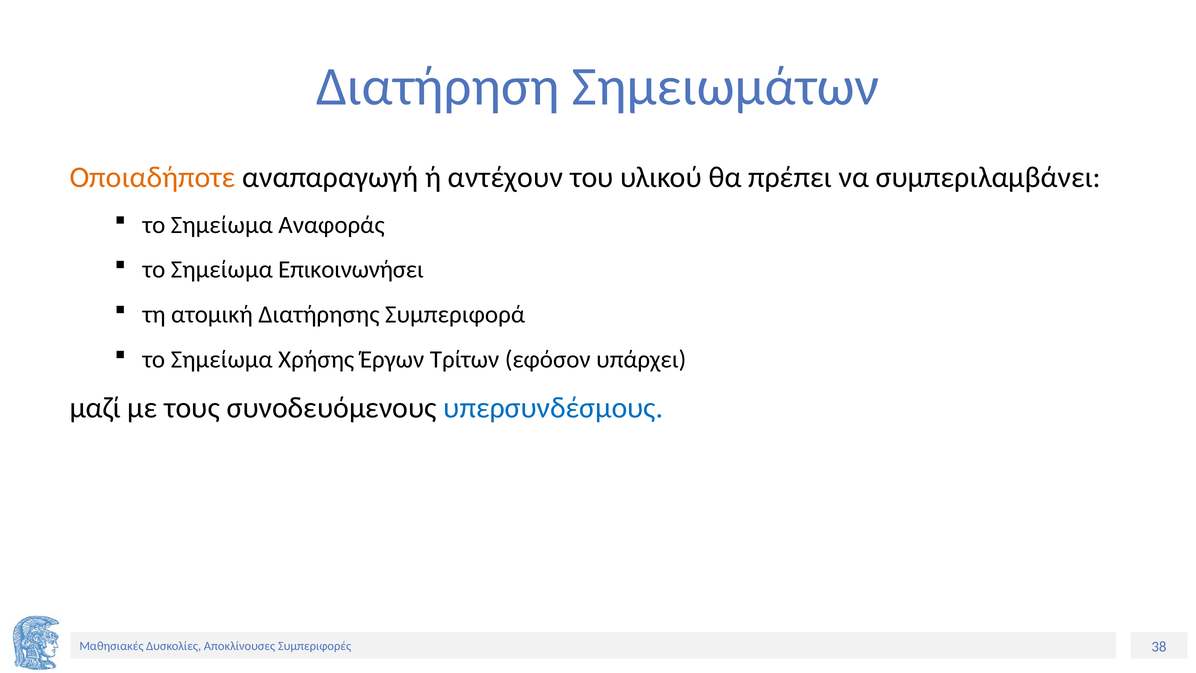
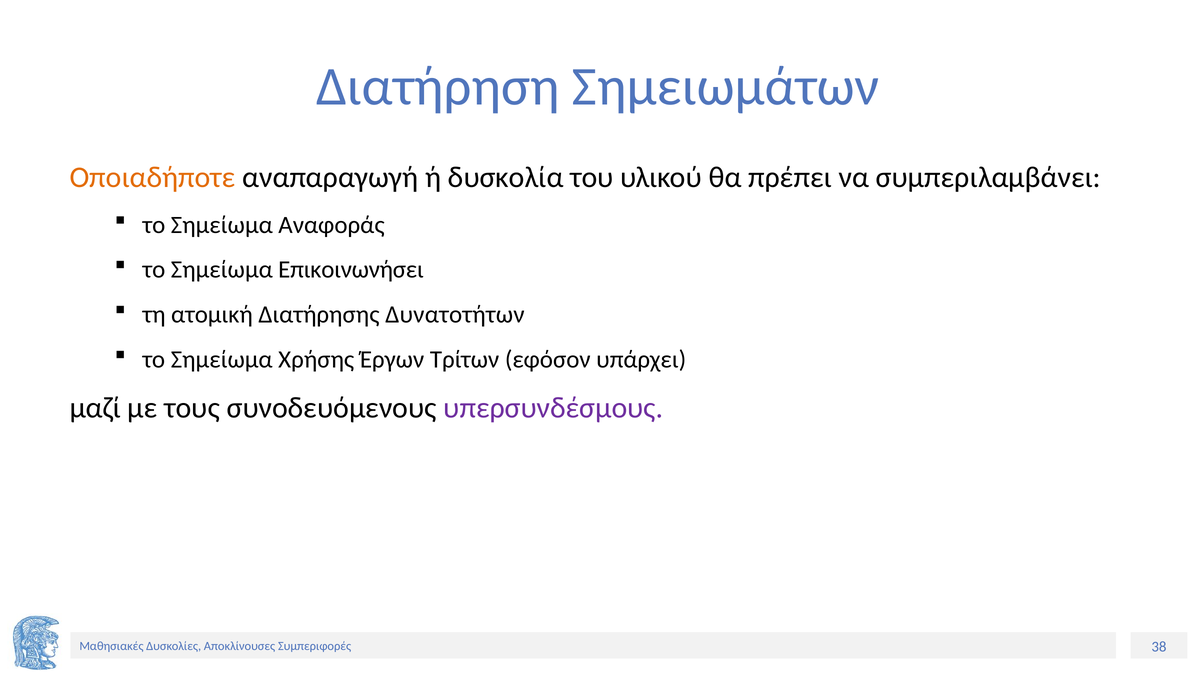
αντέχουν: αντέχουν -> δυσκολία (506, 177)
Συμπεριφορά: Συμπεριφορά -> Δυνατοτήτων (455, 315)
υπερσυνδέσμους colour: blue -> purple (553, 408)
